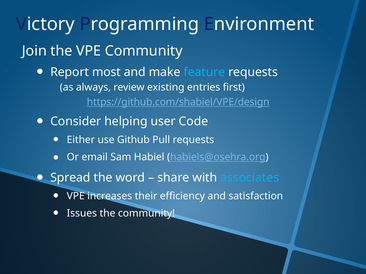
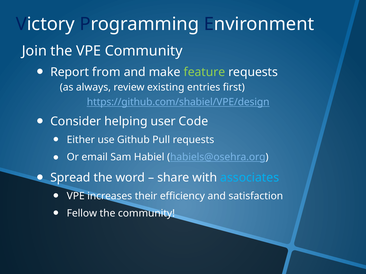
most: most -> from (106, 72)
feature colour: light blue -> light green (204, 72)
Issues: Issues -> Fellow (82, 214)
